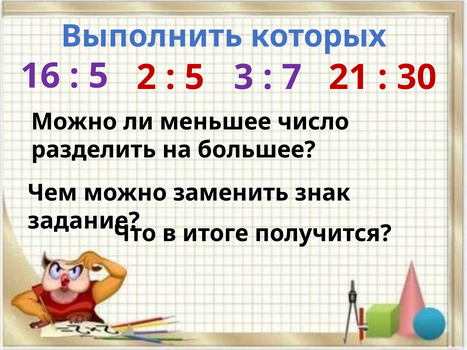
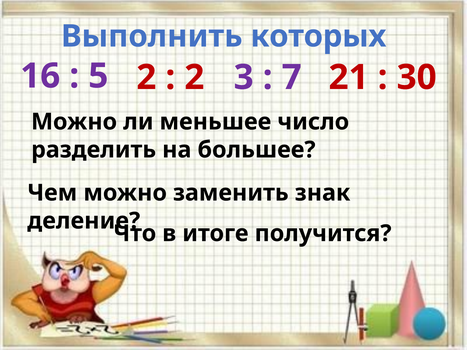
5: 5 -> 2 (194, 77)
задание: задание -> деление (84, 221)
